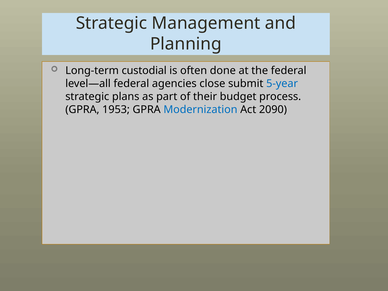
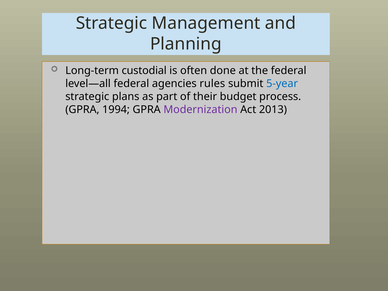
close: close -> rules (212, 84)
1953: 1953 -> 1994 (116, 109)
Modernization colour: blue -> purple (200, 109)
2090: 2090 -> 2013 (273, 109)
